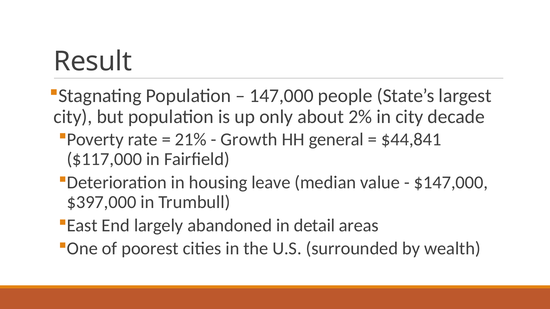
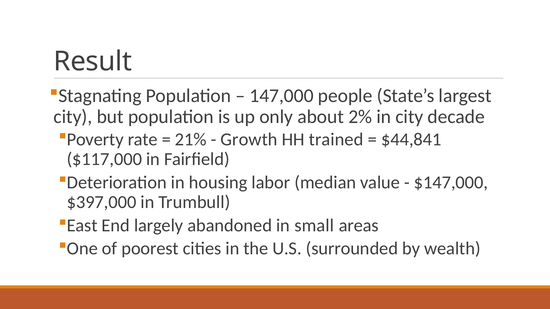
general: general -> trained (336, 139)
leave: leave -> labor (271, 183)
detail: detail -> small (314, 226)
